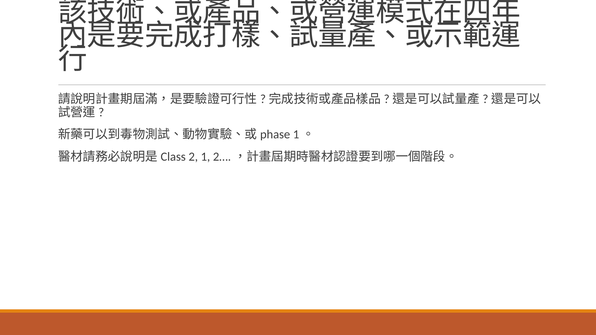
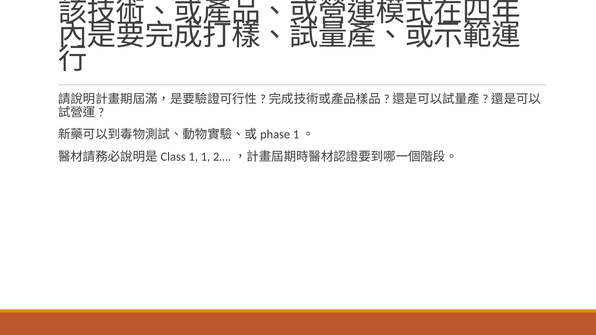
2: 2 -> 1 (193, 157)
